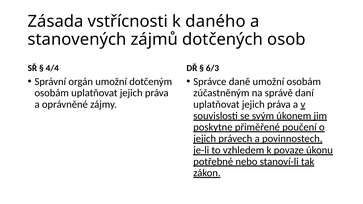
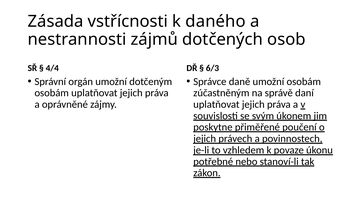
stanovených: stanovených -> nestrannosti (77, 39)
